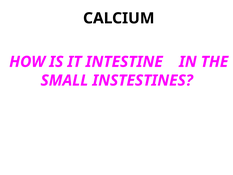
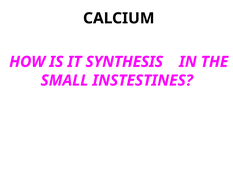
INTESTINE: INTESTINE -> SYNTHESIS (124, 62)
